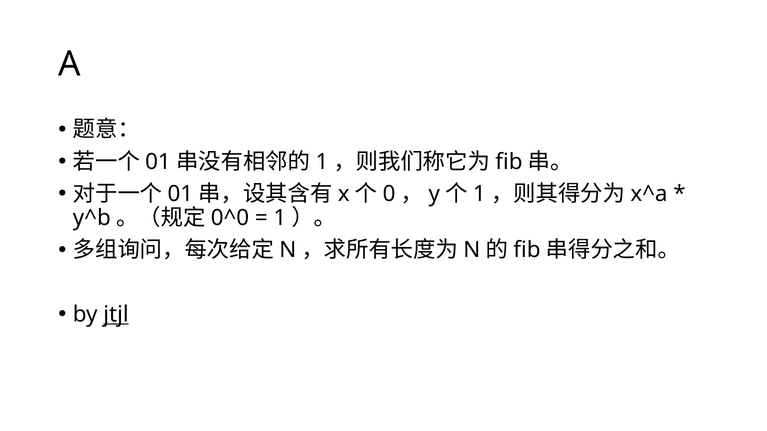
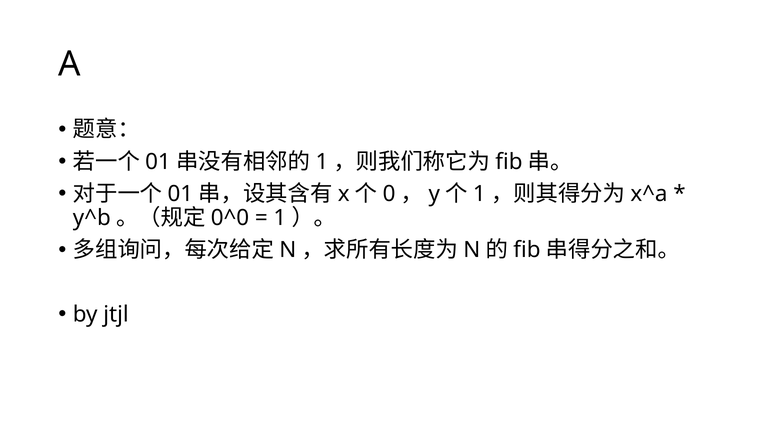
jtjl underline: present -> none (116, 315)
